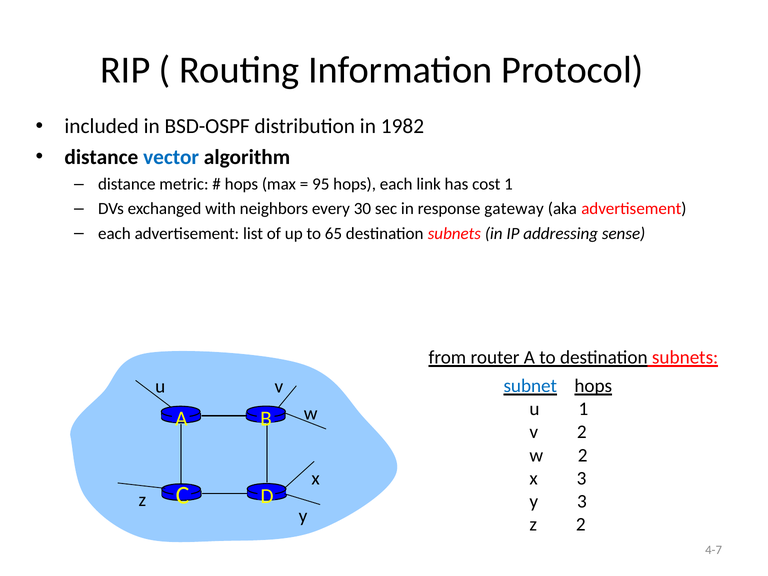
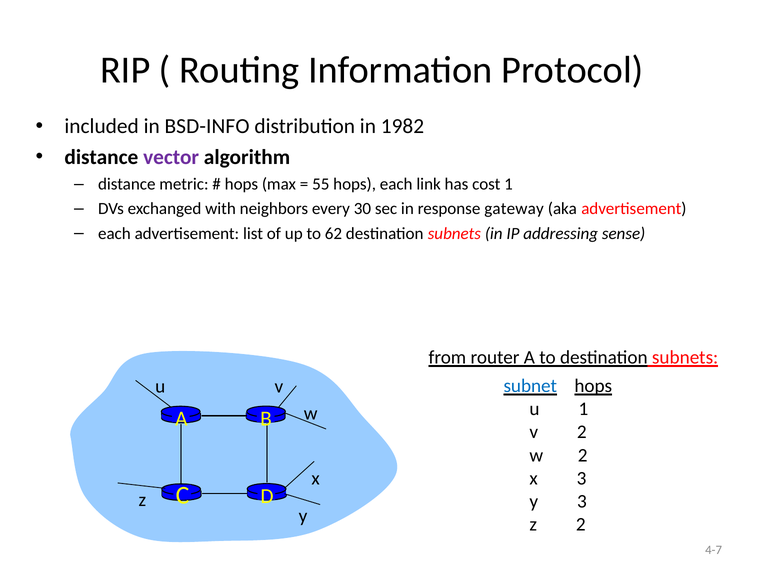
BSD-OSPF: BSD-OSPF -> BSD-INFO (207, 126)
vector colour: blue -> purple (171, 157)
95: 95 -> 55 (321, 184)
65: 65 -> 62 (333, 234)
